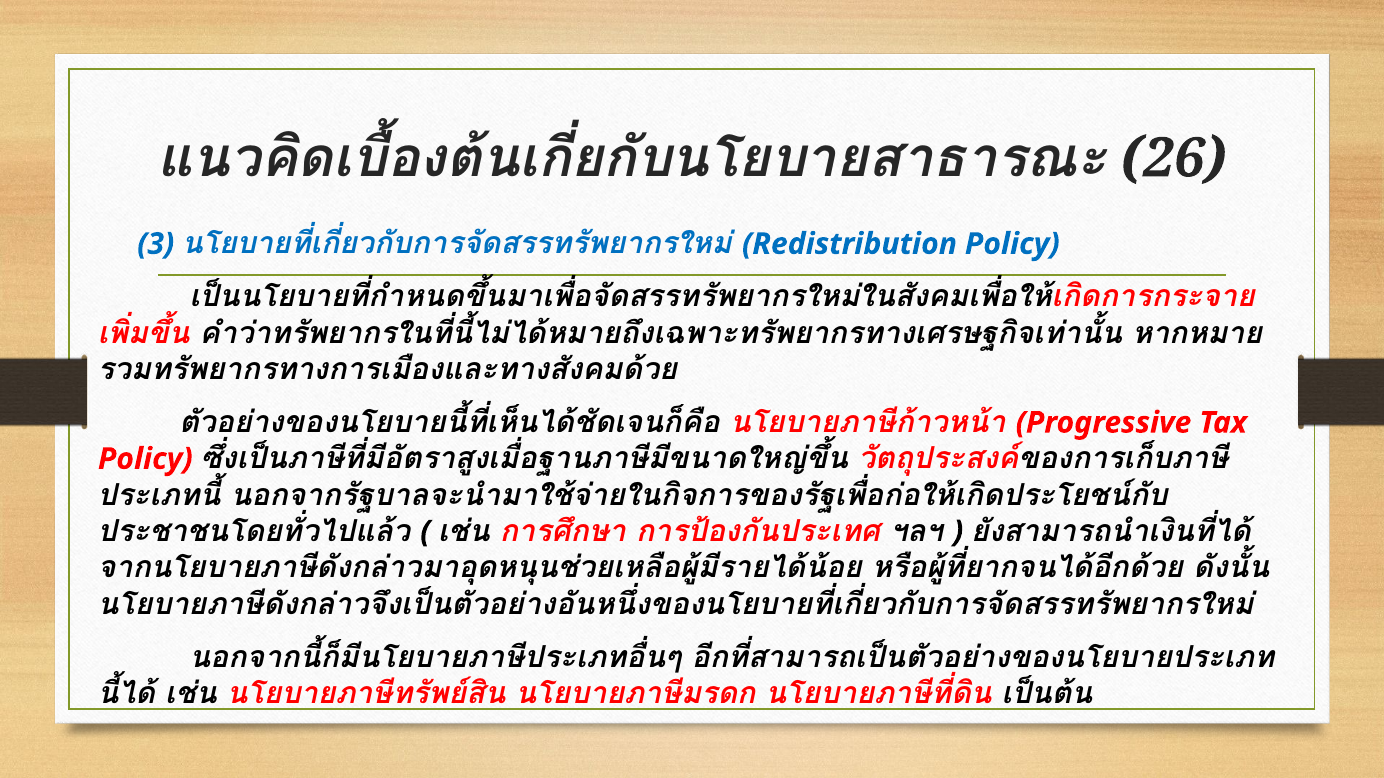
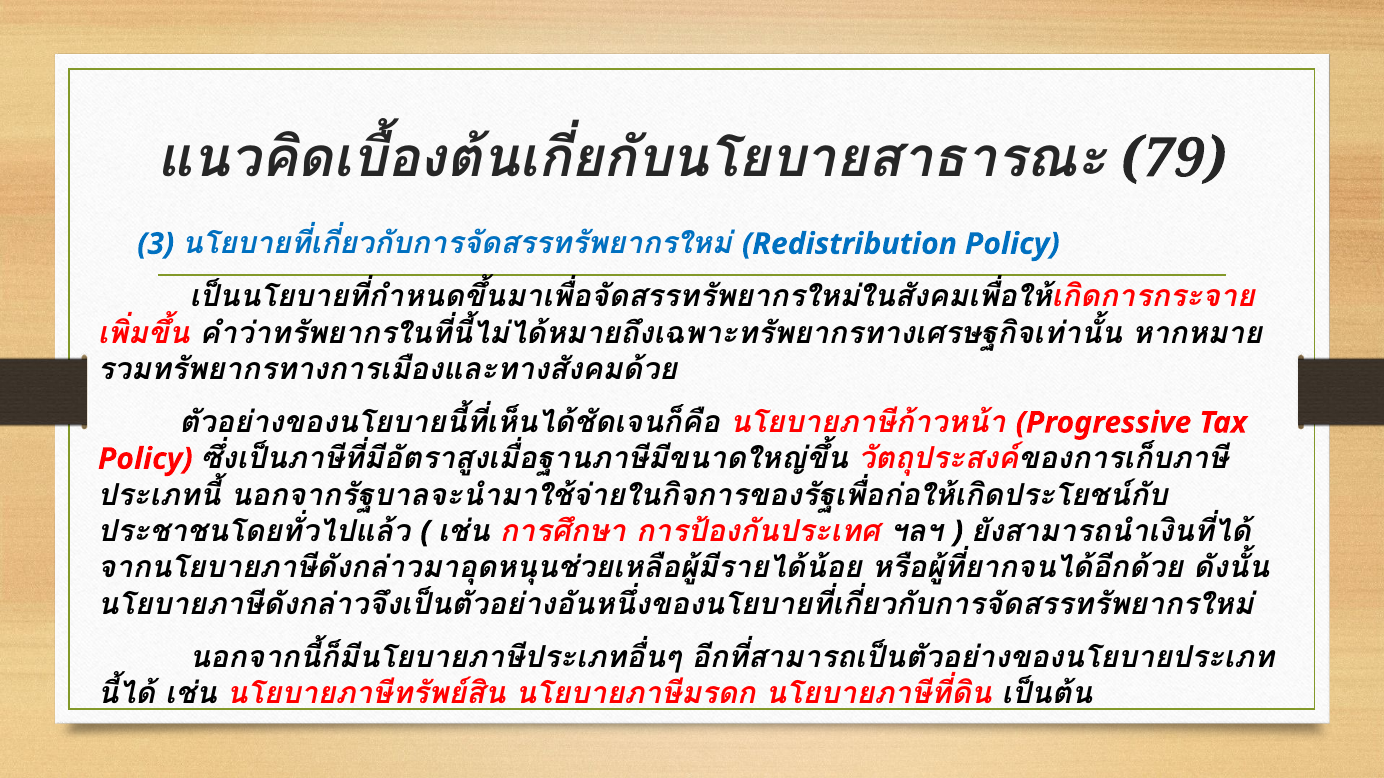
26: 26 -> 79 (1174, 158)
